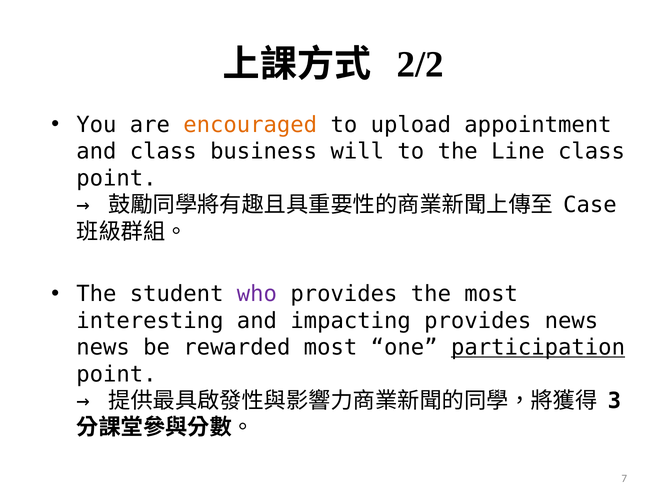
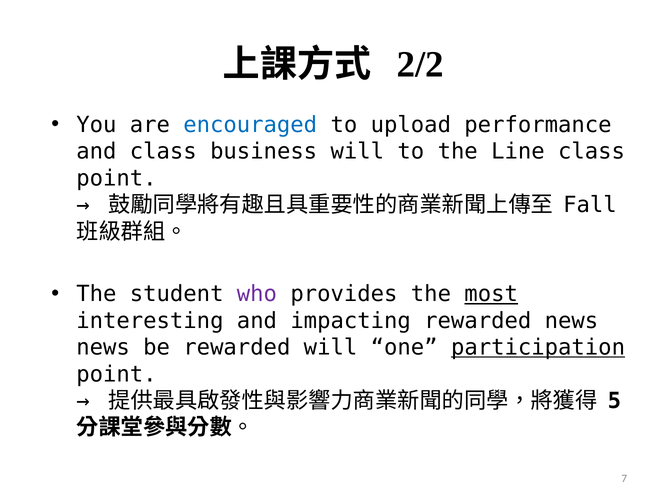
encouraged colour: orange -> blue (250, 125)
appointment: appointment -> performance (538, 125)
Case: Case -> Fall (590, 205)
most underline: none -> present (491, 294)
impacting provides: provides -> rewarded (478, 320)
rewarded most: most -> will (331, 347)
3: 3 -> 5 (614, 400)
